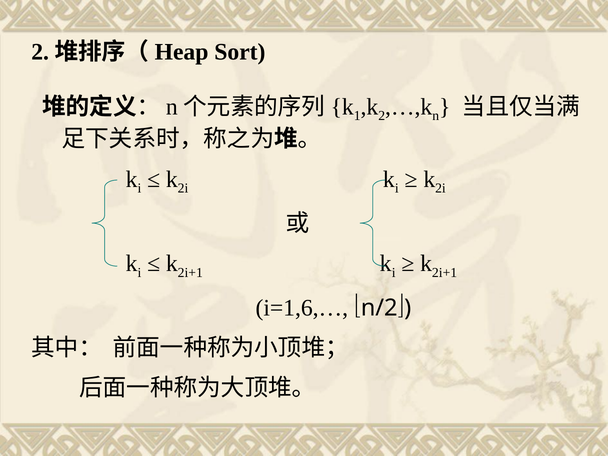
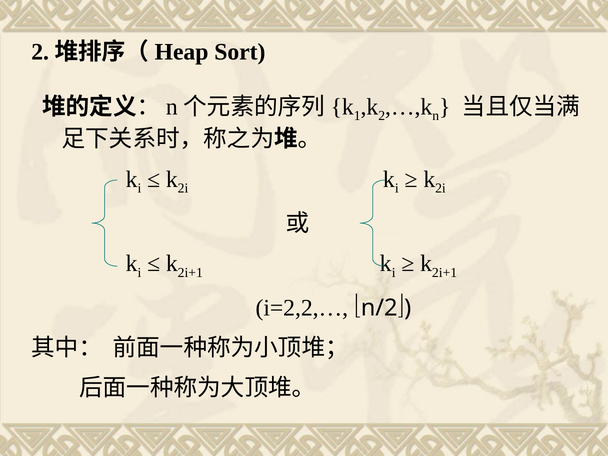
i=1,6,…: i=1,6,… -> i=2,2,… (302, 308)
